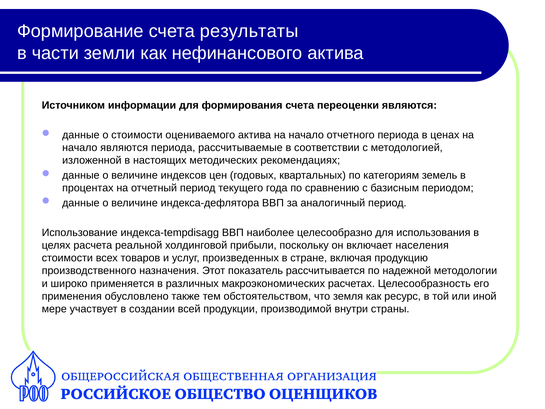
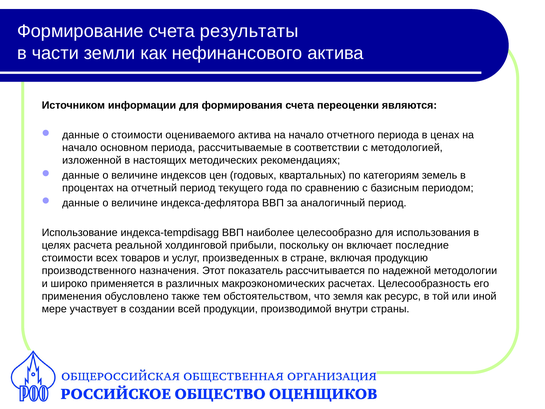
начало являются: являются -> основном (124, 148)
населения: населения -> последние (422, 245)
